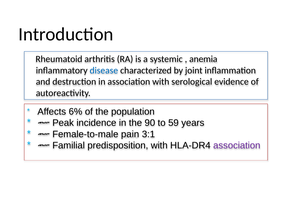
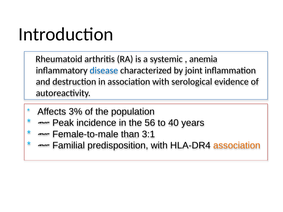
6%: 6% -> 3% (76, 112)
90: 90 -> 56 (150, 123)
59: 59 -> 40 (173, 123)
pain: pain -> than (130, 134)
association colour: purple -> orange (237, 146)
